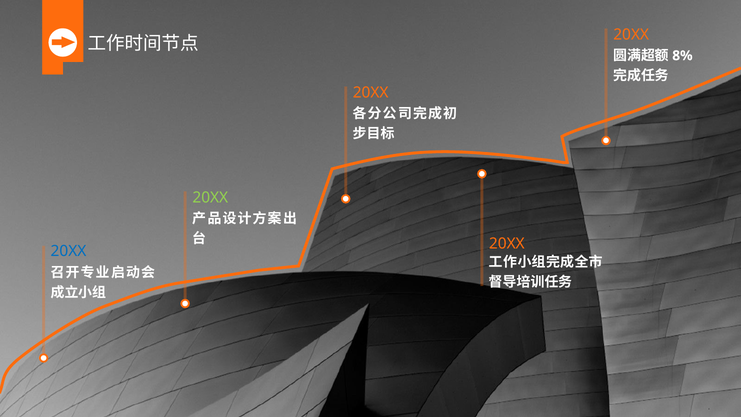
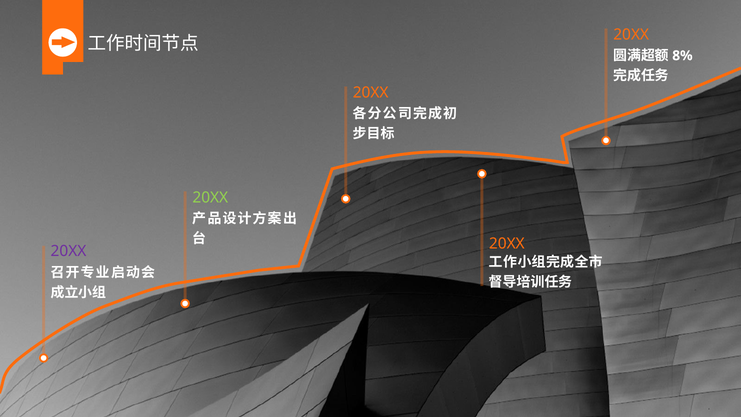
20XX colour: blue -> purple (68, 251)
